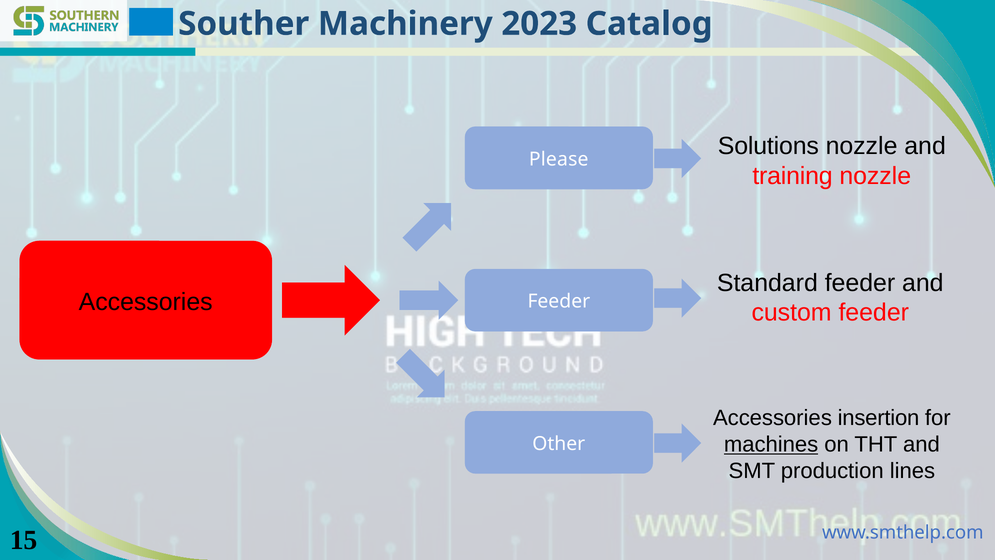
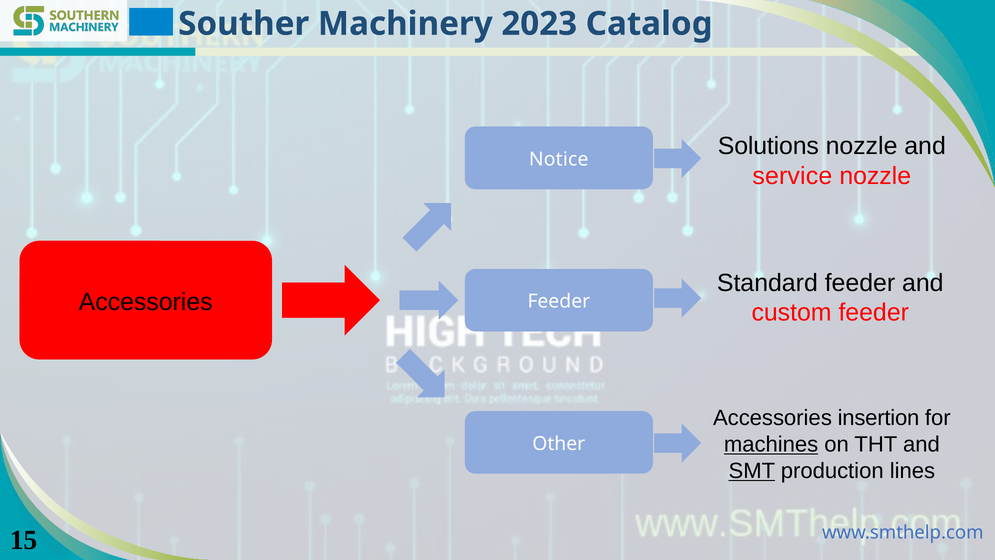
Please: Please -> Notice (559, 159)
training: training -> service (792, 176)
SMT underline: none -> present (752, 471)
